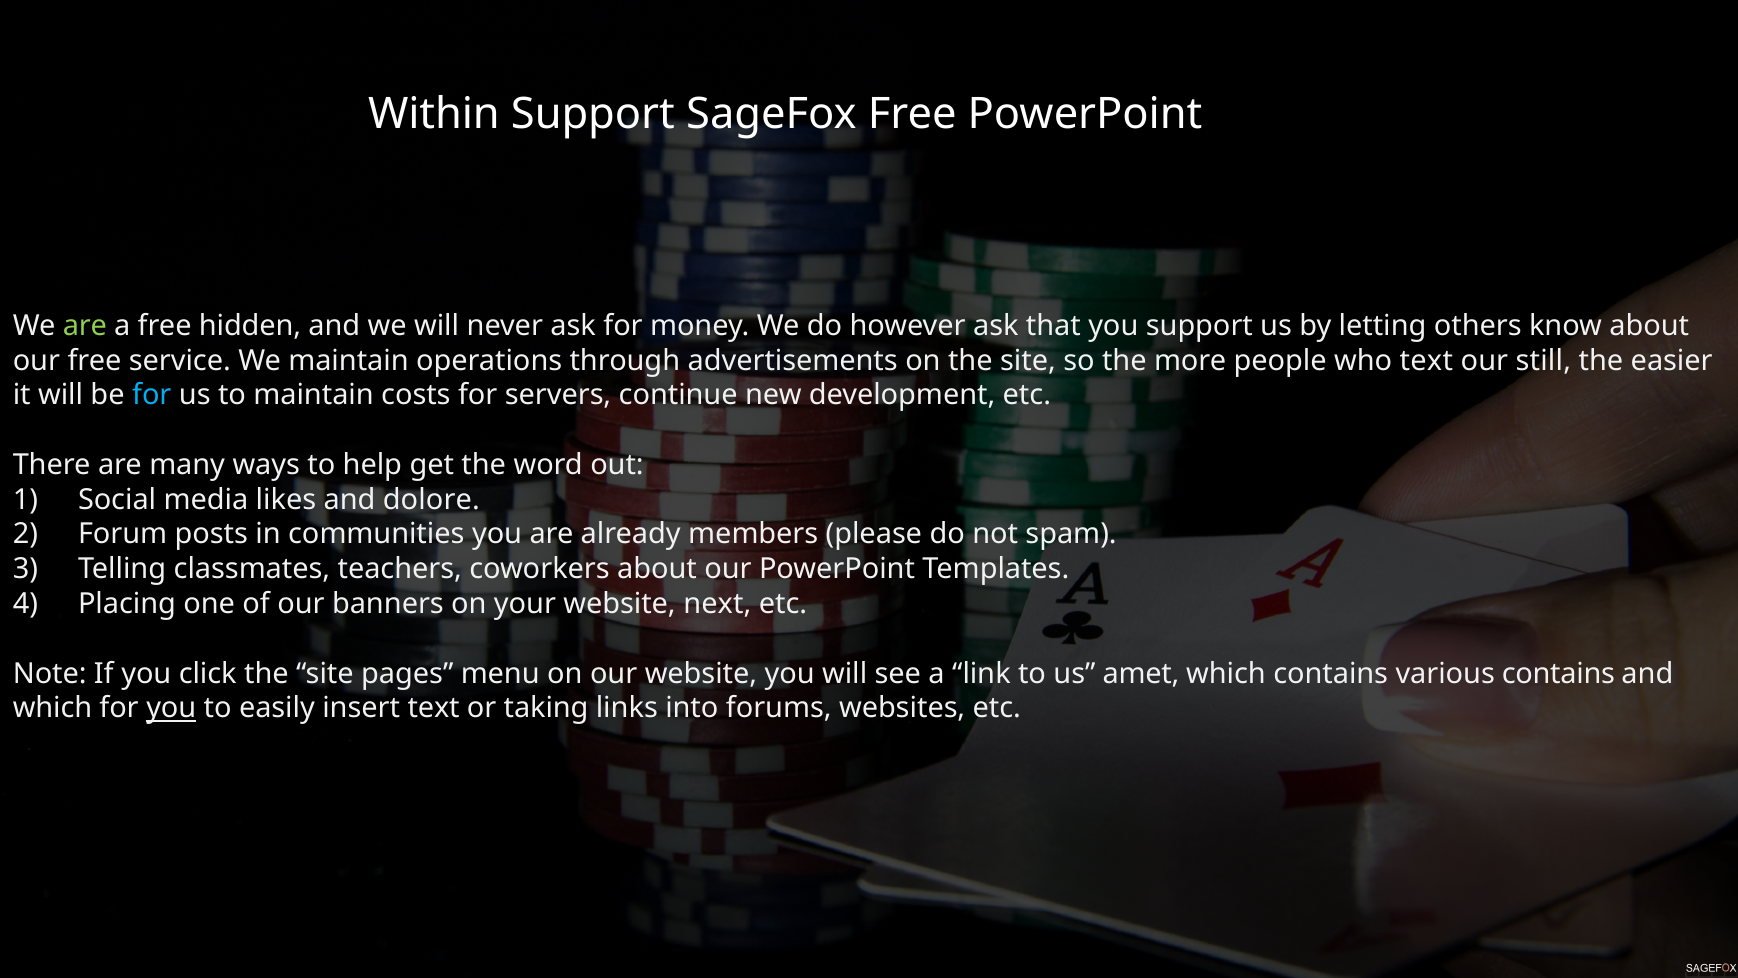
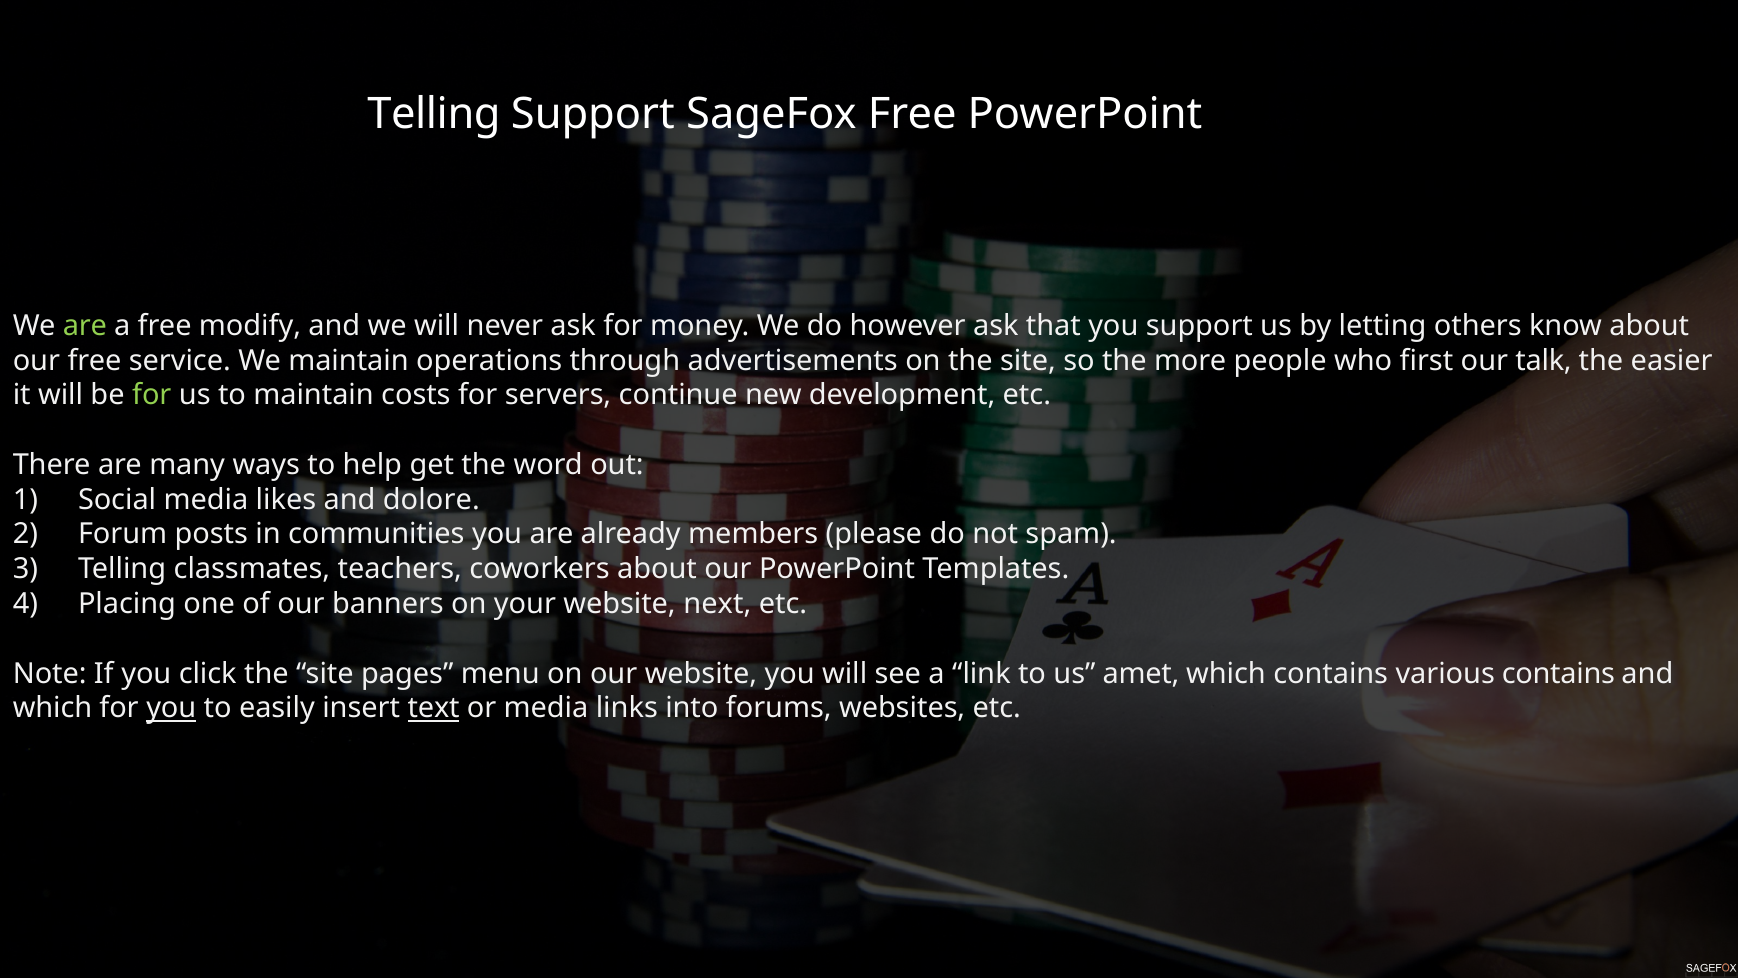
Within: Within -> Telling (434, 114)
hidden: hidden -> modify (250, 326)
who text: text -> first (1426, 361)
still: still -> talk (1544, 361)
for colour: light blue -> light green (152, 395)
text underline: none -> present (434, 708)
or taking: taking -> media (546, 708)
